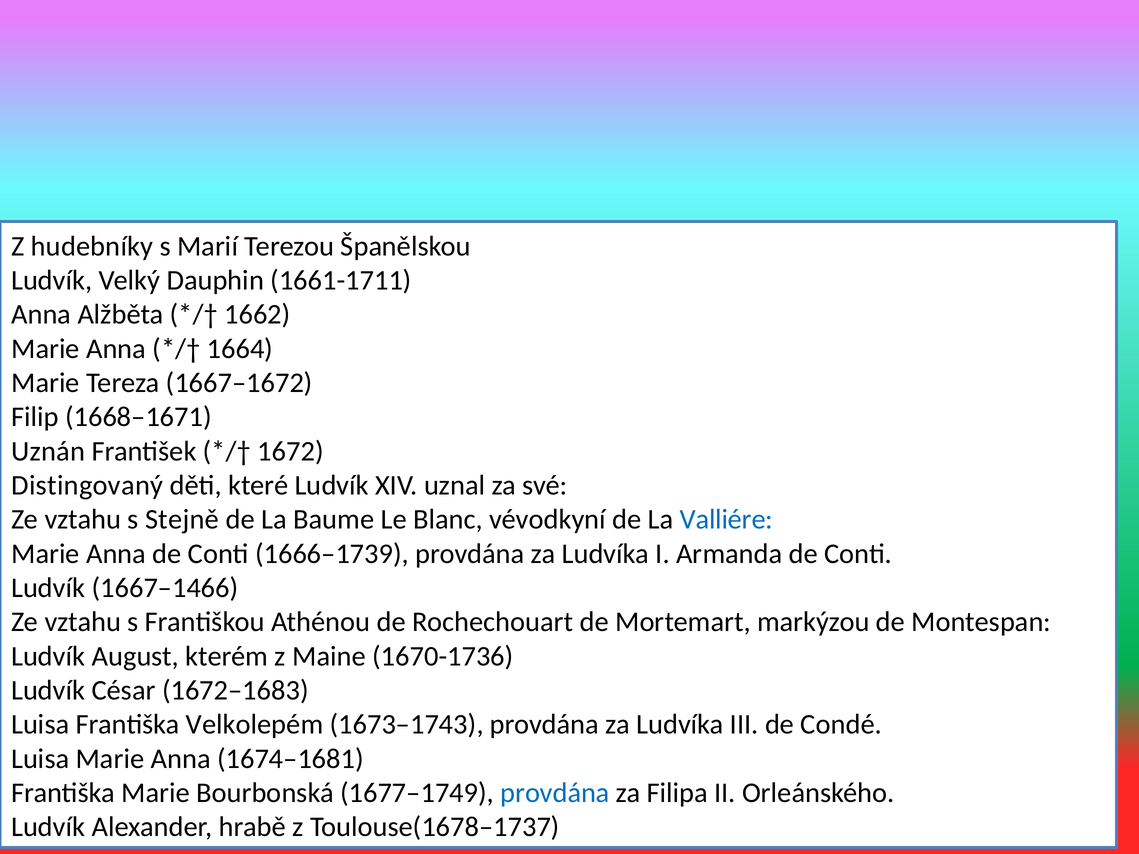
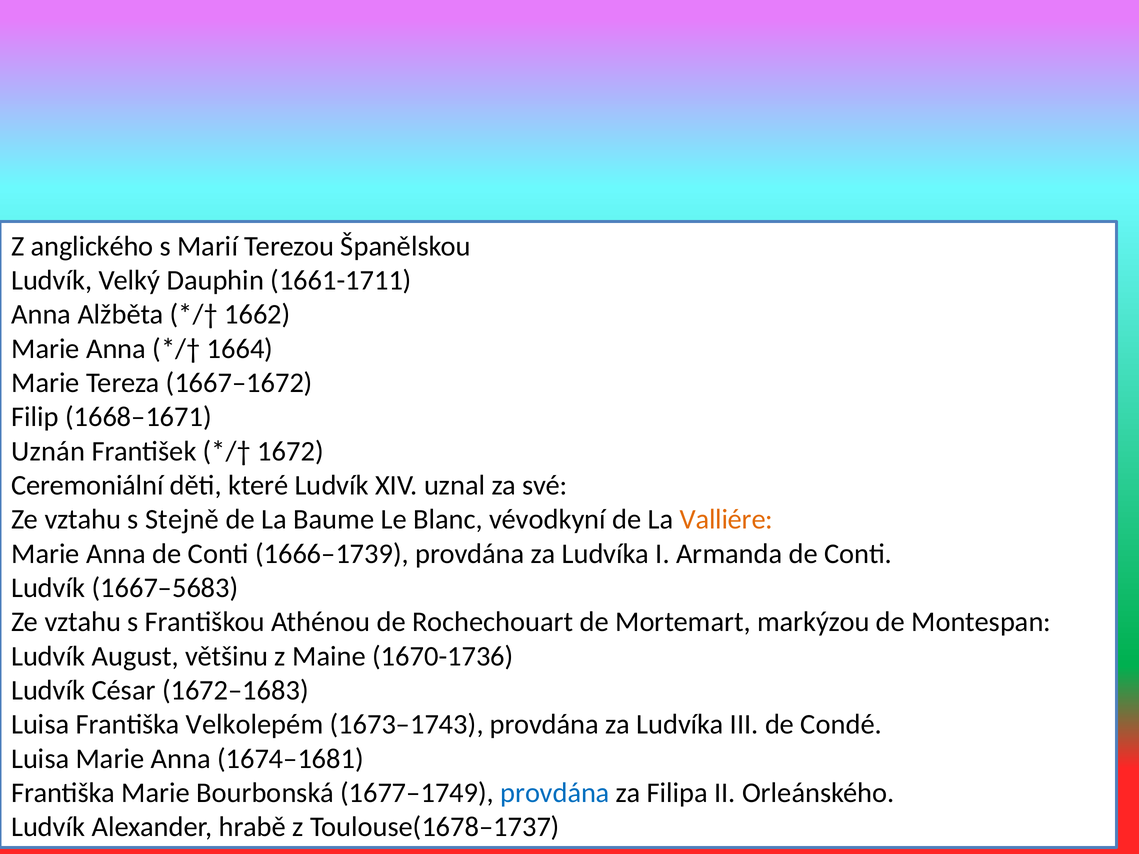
hudebníky: hudebníky -> anglického (92, 246)
Distingovaný: Distingovaný -> Ceremoniální (87, 486)
Valliére colour: blue -> orange (726, 520)
1667–1466: 1667–1466 -> 1667–5683 (165, 588)
kterém: kterém -> většinu (227, 656)
